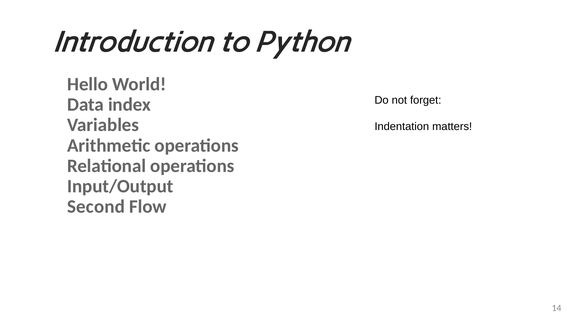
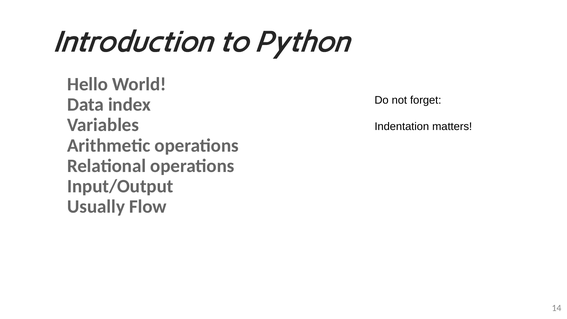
Second: Second -> Usually (96, 207)
